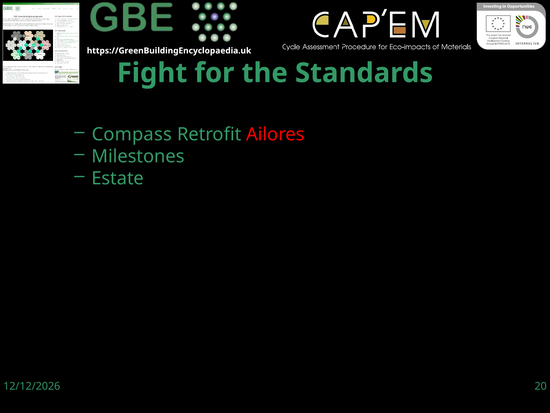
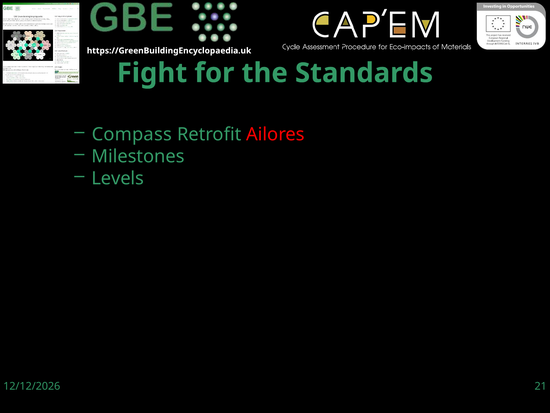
Estate: Estate -> Levels (118, 178)
20: 20 -> 21 (541, 386)
